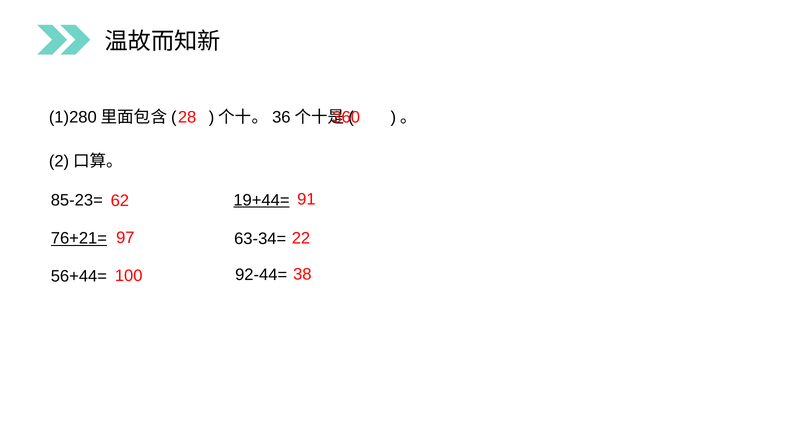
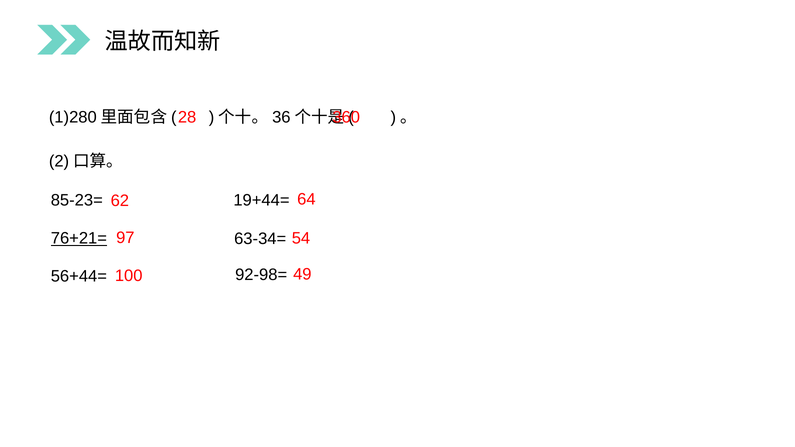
19+44= underline: present -> none (261, 200)
91: 91 -> 64 (306, 199)
22: 22 -> 54 (301, 239)
92-44=: 92-44= -> 92-98= (261, 275)
38: 38 -> 49 (302, 275)
